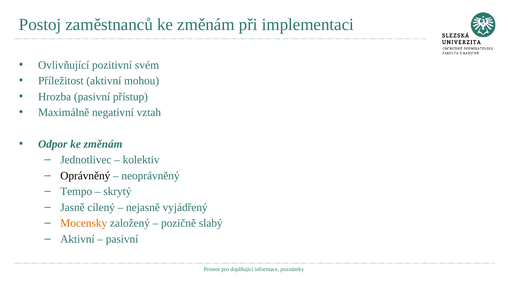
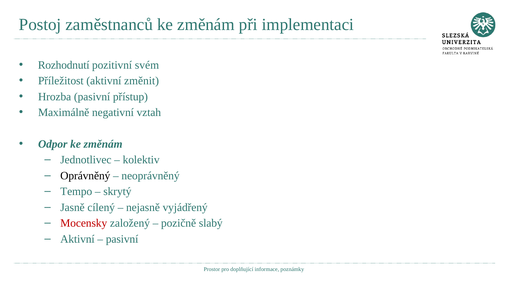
Ovlivňující: Ovlivňující -> Rozhodnutí (64, 65)
mohou: mohou -> změnit (142, 81)
Mocensky colour: orange -> red (84, 223)
